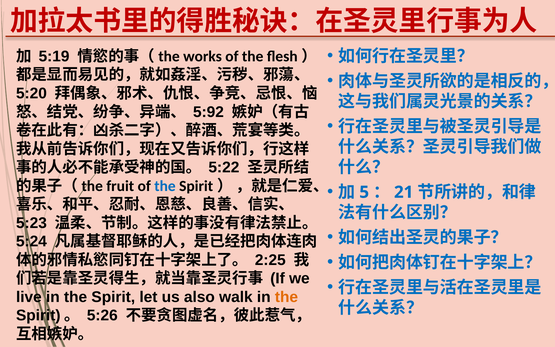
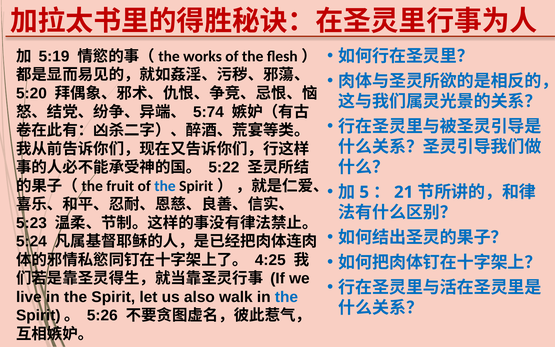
5:92: 5:92 -> 5:74 (208, 112)
2:25: 2:25 -> 4:25 (270, 260)
the colour: orange -> blue (286, 297)
